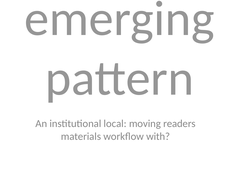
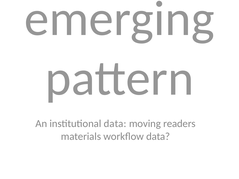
institutional local: local -> data (115, 124)
workflow with: with -> data (158, 137)
